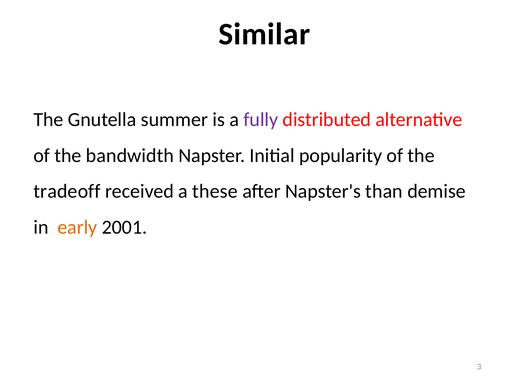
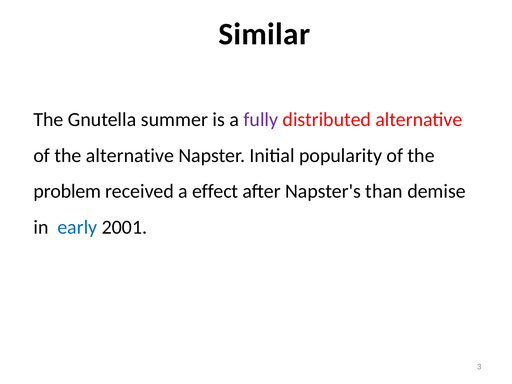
the bandwidth: bandwidth -> alternative (130, 156)
tradeoff: tradeoff -> problem (67, 191)
these: these -> effect (215, 191)
early colour: orange -> blue (77, 227)
